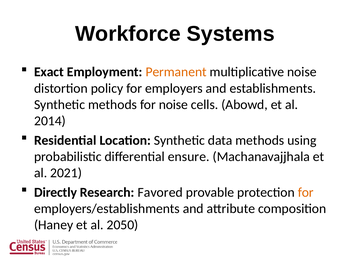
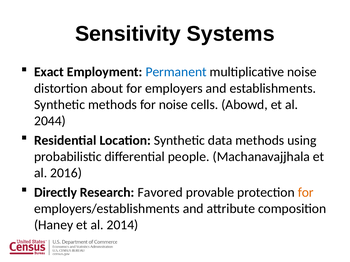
Workforce: Workforce -> Sensitivity (128, 34)
Permanent colour: orange -> blue (176, 72)
policy: policy -> about (107, 88)
2014: 2014 -> 2044 (50, 121)
ensure: ensure -> people (189, 157)
2021: 2021 -> 2016 (66, 173)
2050: 2050 -> 2014 (122, 225)
